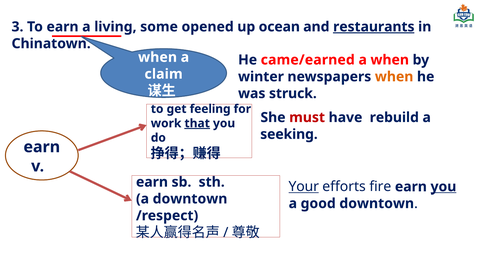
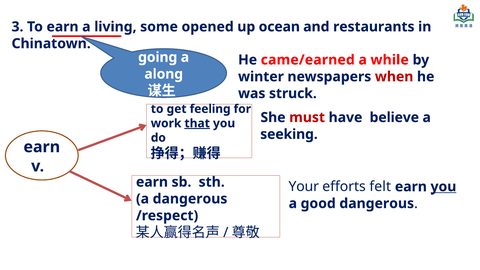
restaurants underline: present -> none (374, 27)
when: when -> going (158, 57)
a when: when -> while (390, 60)
claim: claim -> along (164, 74)
when colour: orange -> red (394, 77)
rebuild: rebuild -> believe (394, 117)
Your underline: present -> none (304, 187)
fire: fire -> felt (380, 187)
a downtown: downtown -> dangerous (190, 199)
good downtown: downtown -> dangerous (377, 203)
